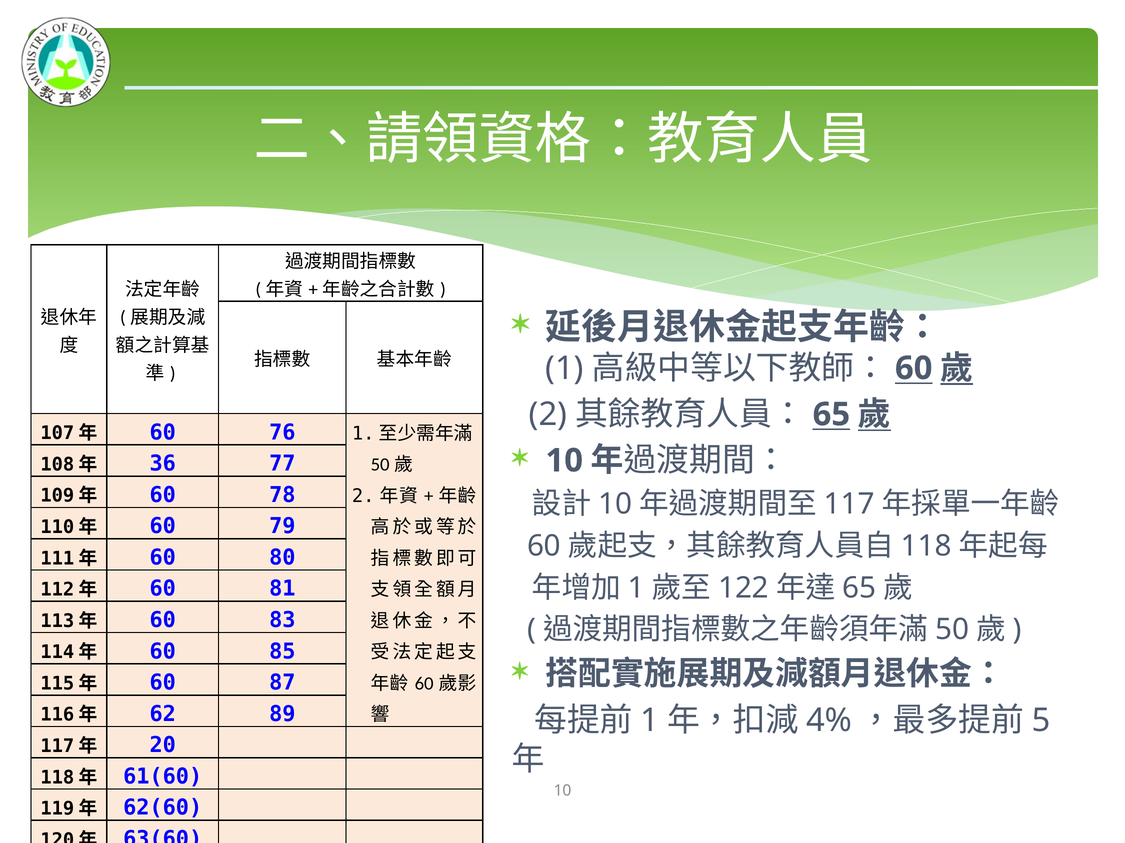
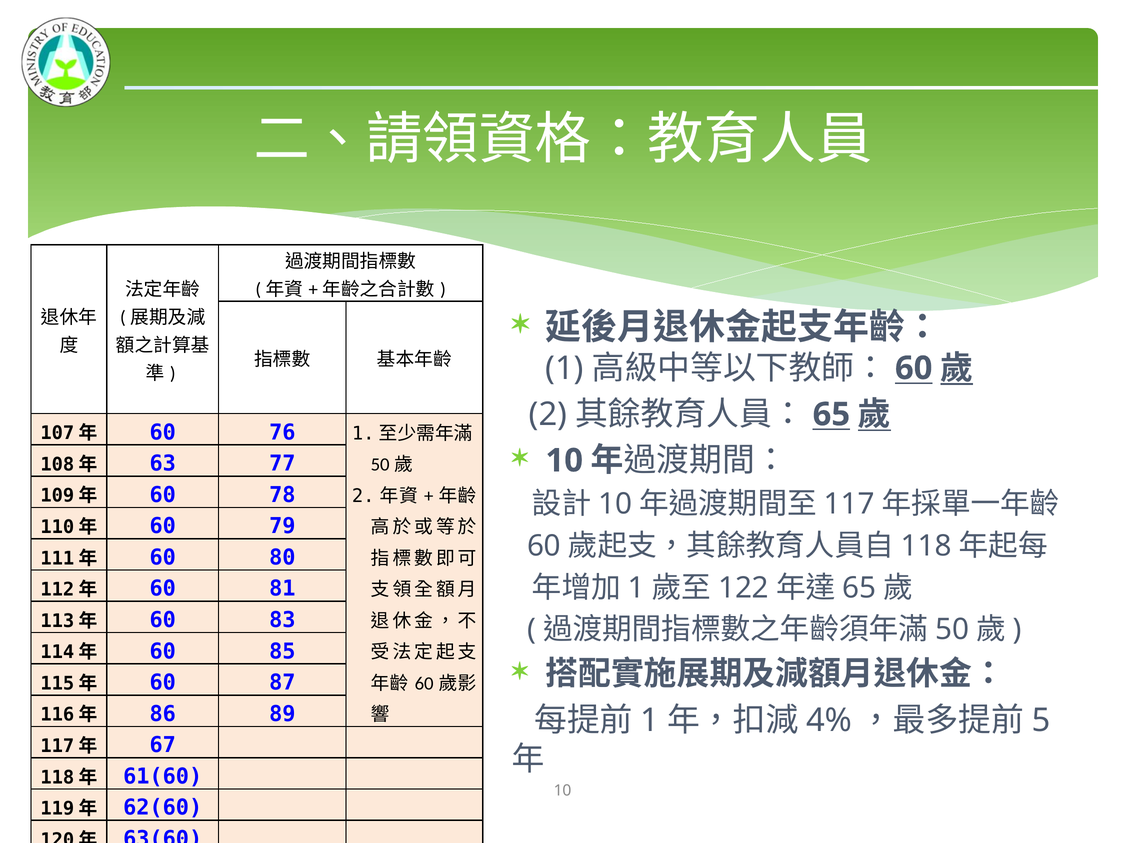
36: 36 -> 63 (163, 464)
62: 62 -> 86 (163, 715)
20: 20 -> 67 (163, 746)
